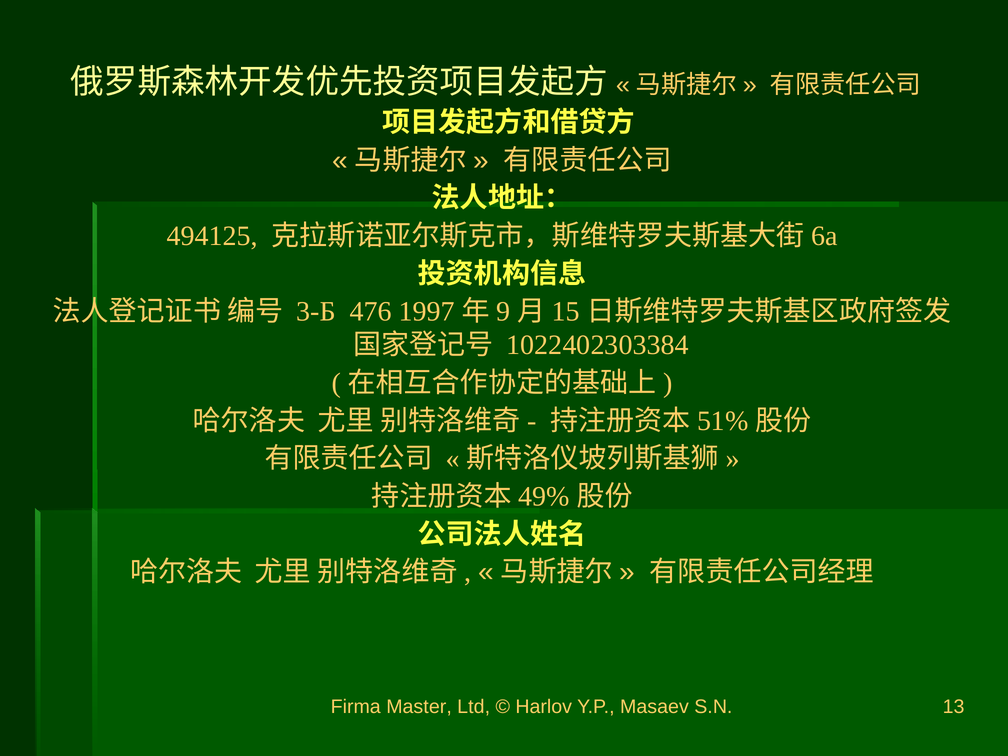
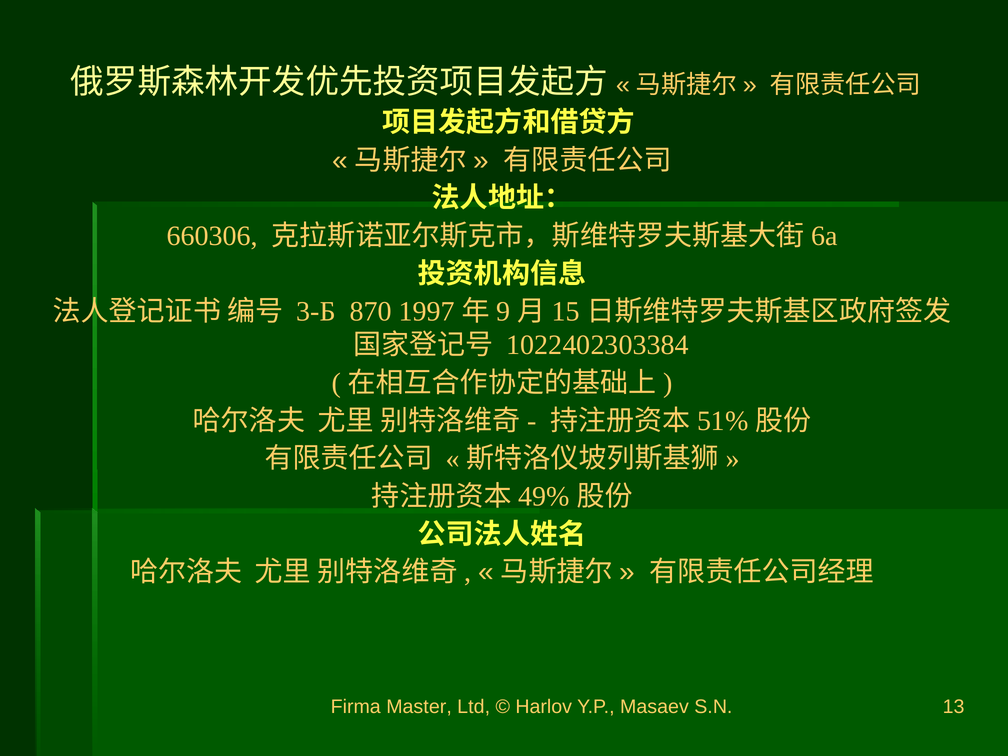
494125: 494125 -> 660306 (212, 236)
476: 476 -> 870 (371, 312)
